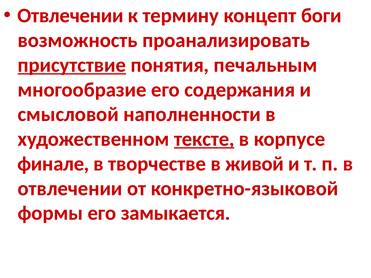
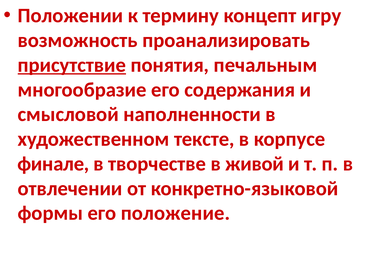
Отвлечении: Отвлечении -> Положении (70, 16)
боги: боги -> игру (321, 16)
тексте underline: present -> none (204, 139)
замыкается: замыкается -> положение (175, 213)
